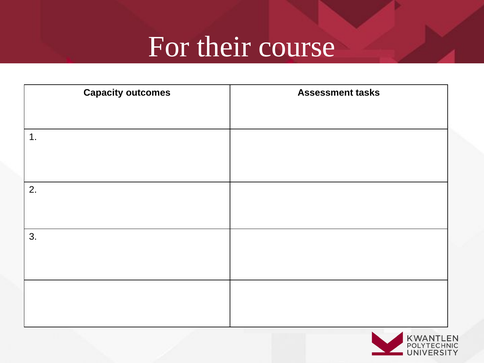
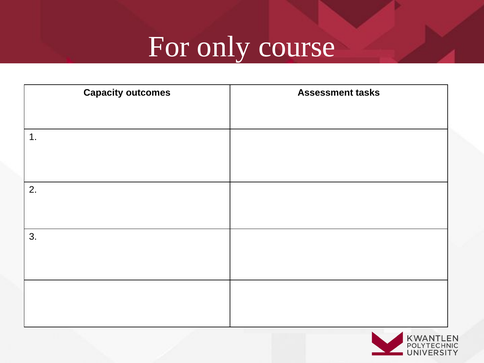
their: their -> only (224, 47)
